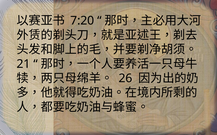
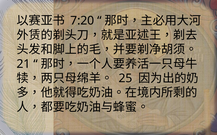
26: 26 -> 25 (125, 79)
